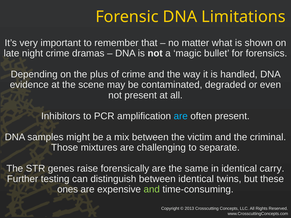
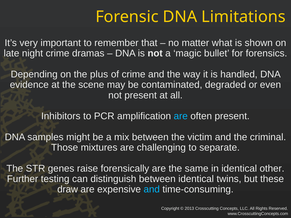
carry: carry -> other (272, 169)
ones: ones -> draw (68, 190)
and colour: light green -> light blue (152, 190)
